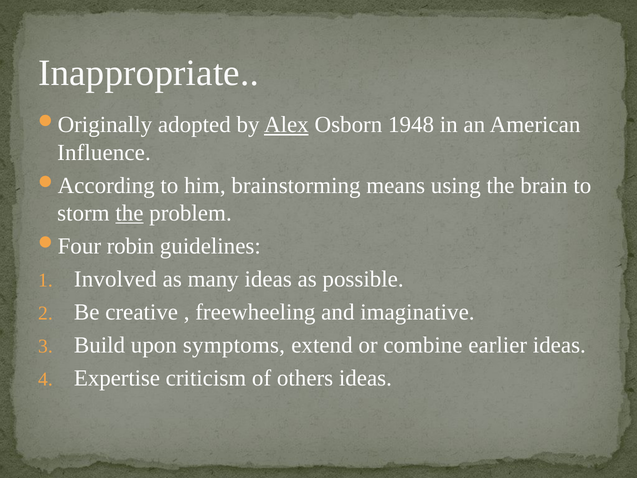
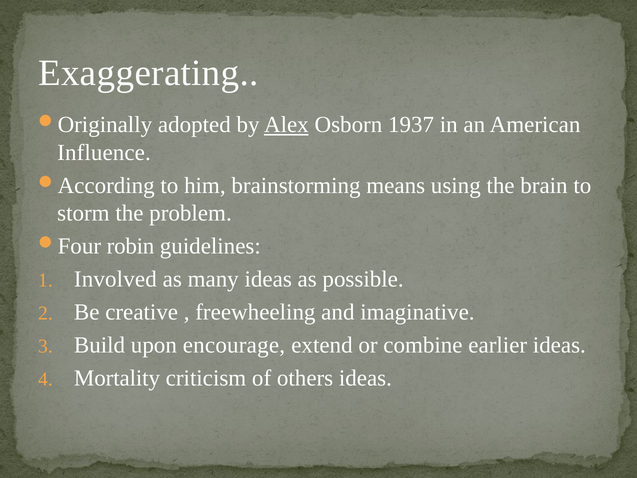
Inappropriate: Inappropriate -> Exaggerating (148, 73)
1948: 1948 -> 1937 (411, 125)
the underline: present -> none (129, 213)
symptoms: symptoms -> encourage (234, 345)
Expertise: Expertise -> Mortality (117, 378)
